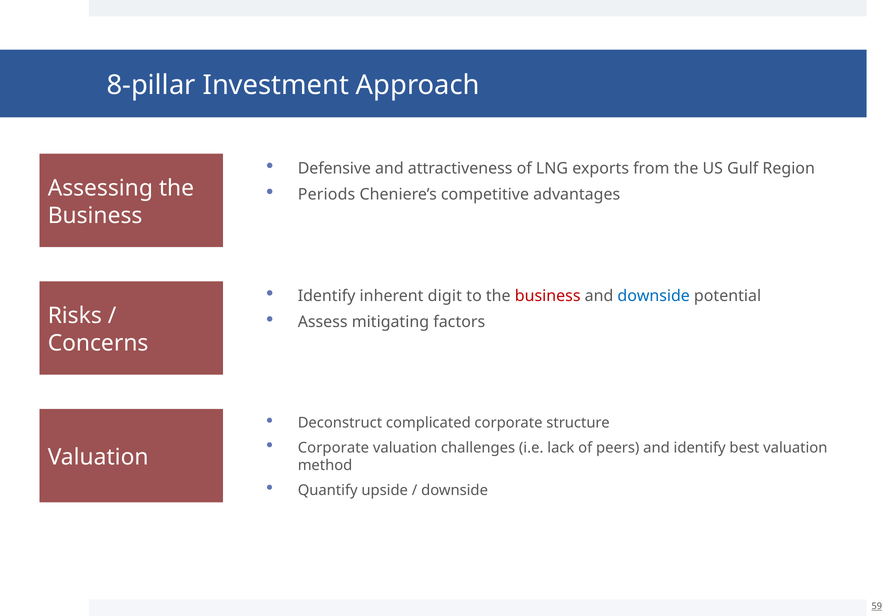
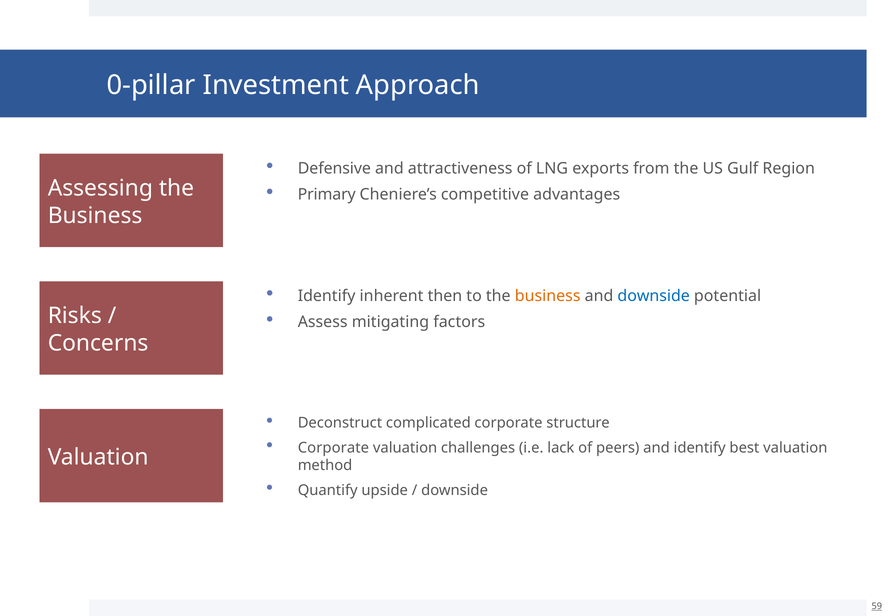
8-pillar: 8-pillar -> 0-pillar (151, 85)
Periods: Periods -> Primary (327, 194)
digit: digit -> then (445, 296)
business colour: red -> orange (548, 296)
